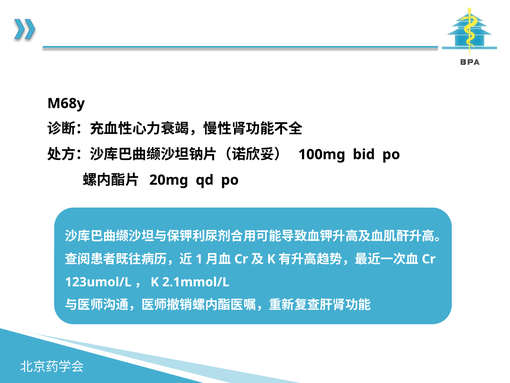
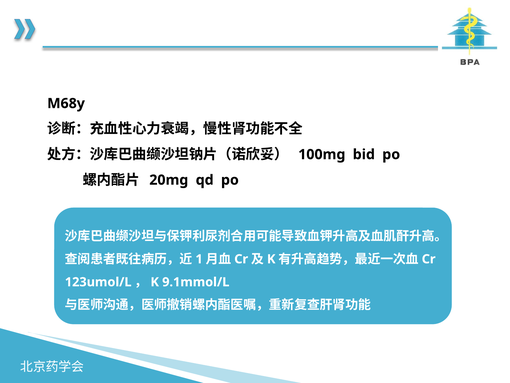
2.1mmol/L: 2.1mmol/L -> 9.1mmol/L (196, 282)
